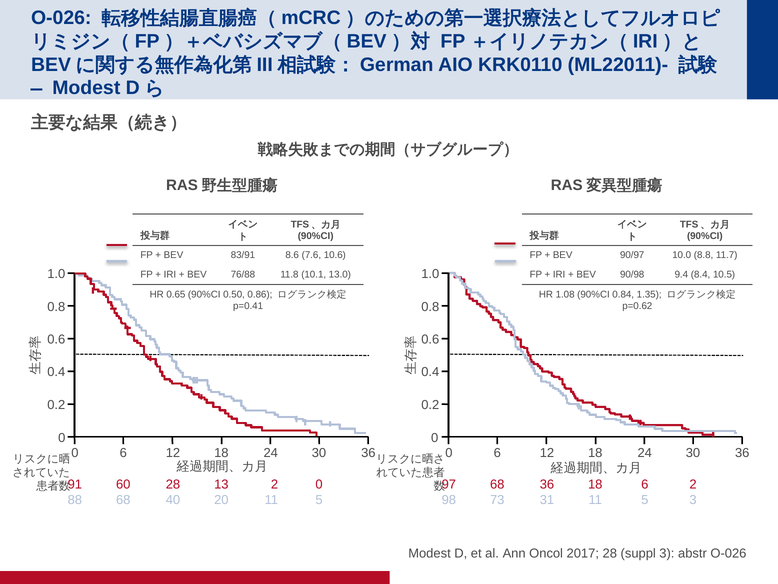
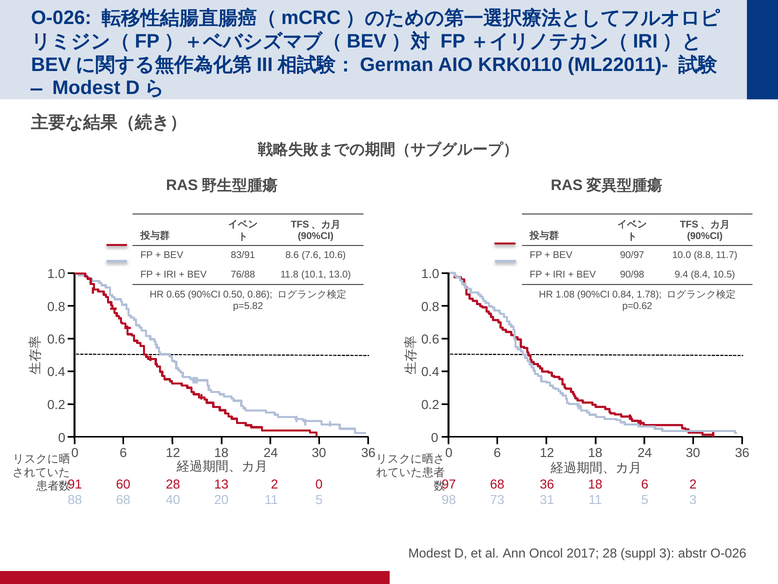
1.35: 1.35 -> 1.78 (649, 294)
p=0.41: p=0.41 -> p=5.82 (248, 306)
